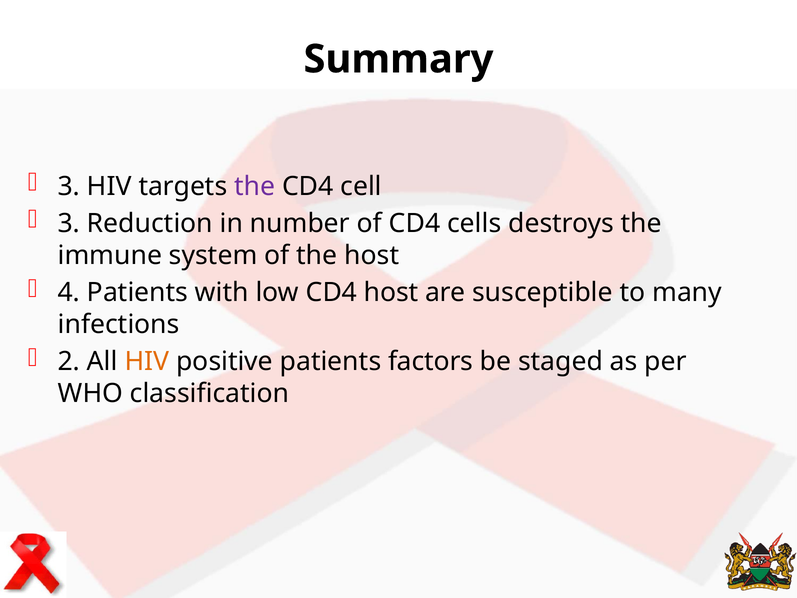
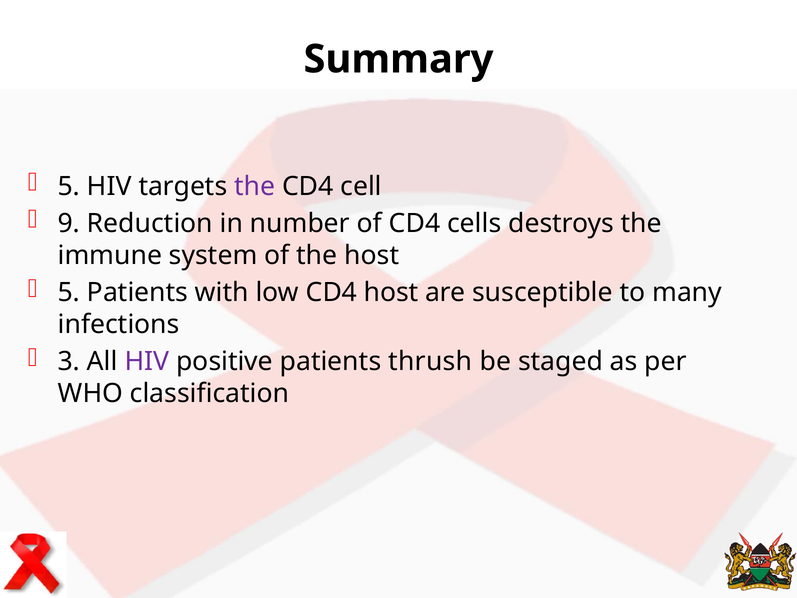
3: 3 -> 5 (69, 186)
3: 3 -> 9 (69, 223)
4: 4 -> 5 (69, 292)
2: 2 -> 3 (69, 362)
HIV colour: orange -> purple (147, 362)
factors: factors -> thrush (430, 362)
